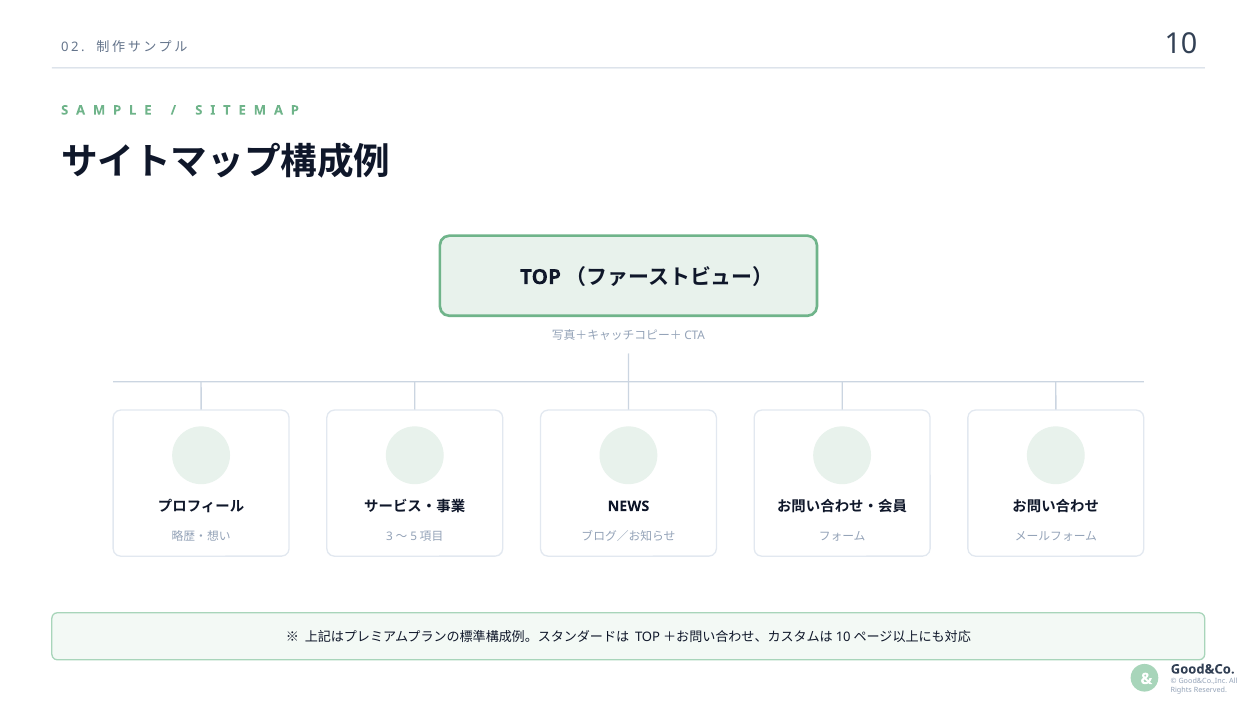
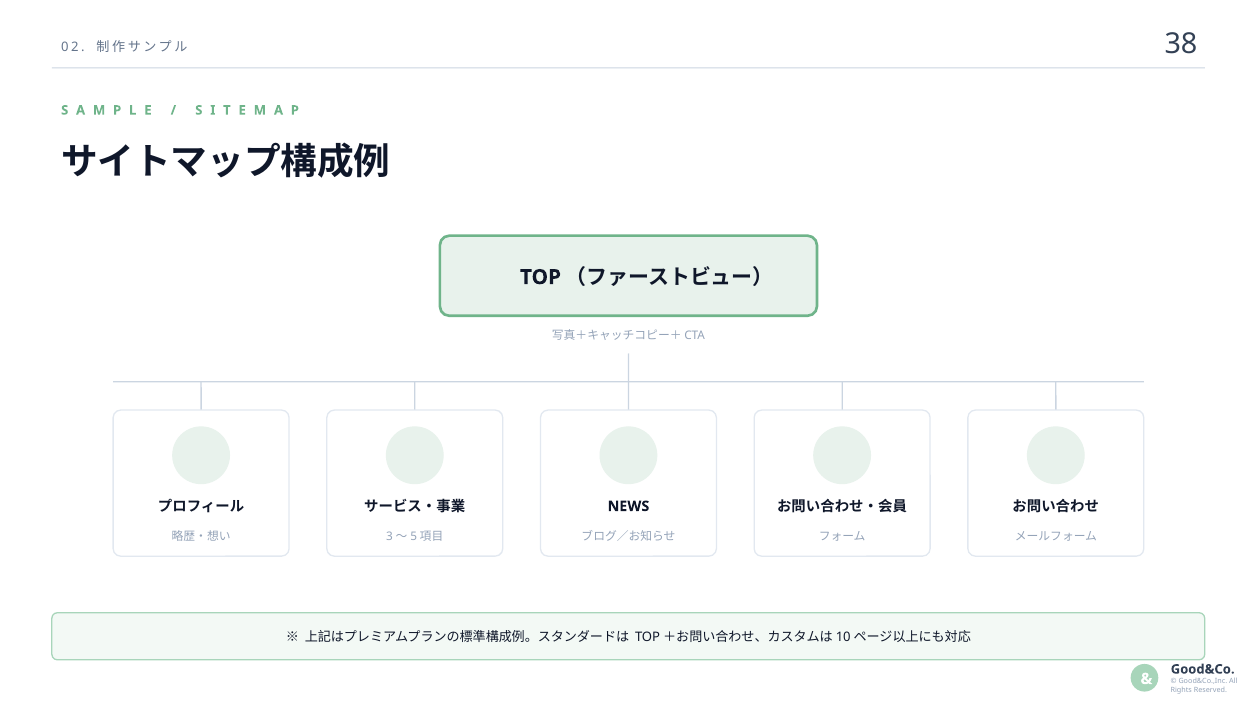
10: 10 -> 38 (1181, 44)
